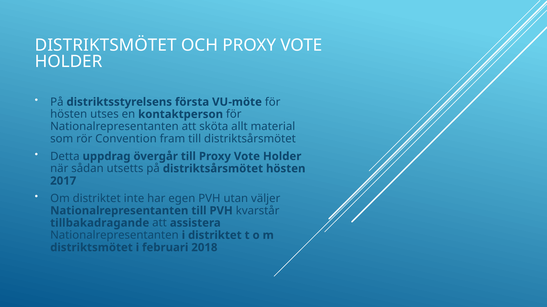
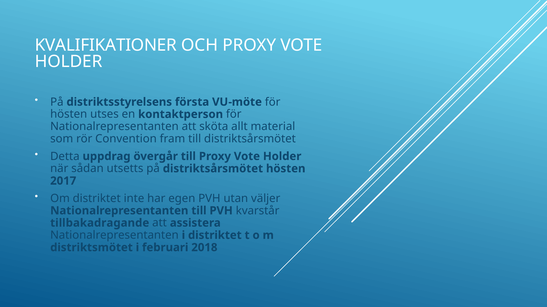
DISTRIKTSMÖTET: DISTRIKTSMÖTET -> KVALIFIKATIONER (106, 45)
